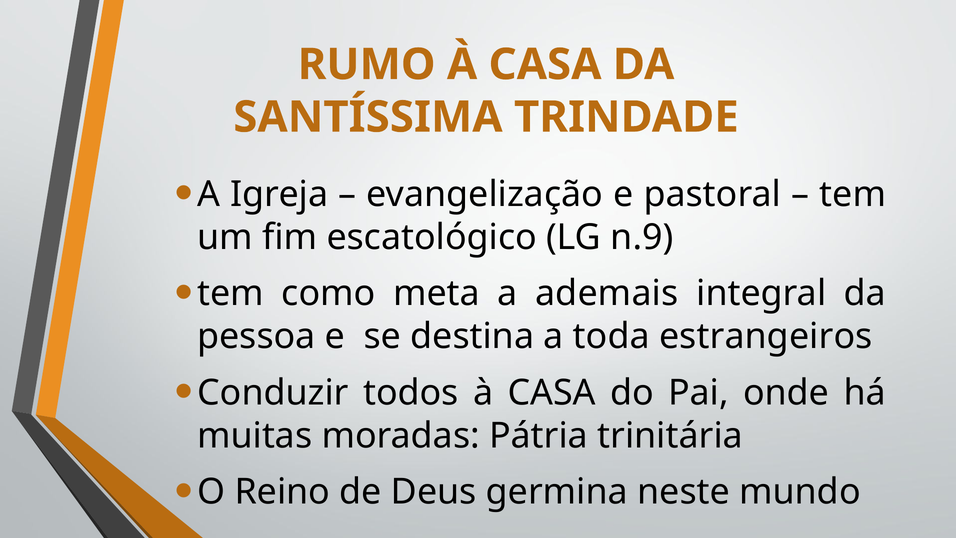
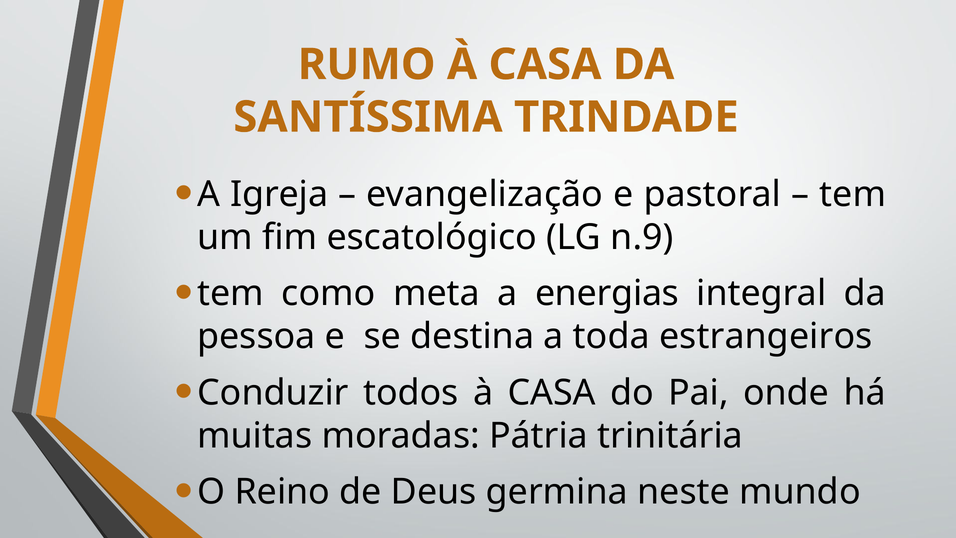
ademais: ademais -> energias (607, 293)
